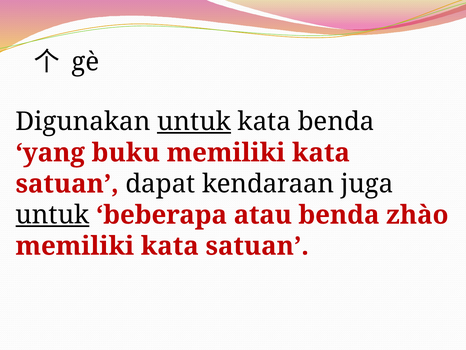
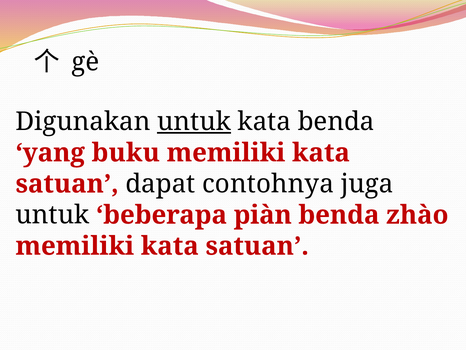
kendaraan: kendaraan -> contohnya (268, 184)
untuk underline: present -> none (52, 215)
atau: atau -> piàn (263, 215)
